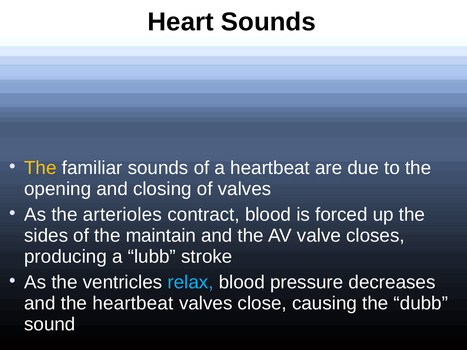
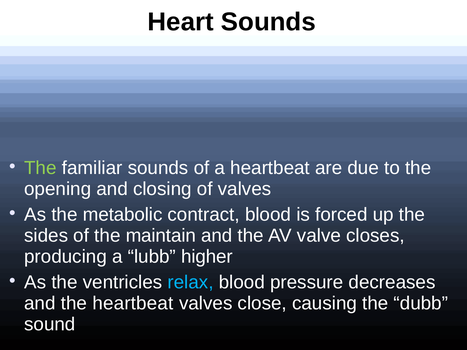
The colour: yellow -> light green (40, 168)
arterioles: arterioles -> metabolic (123, 215)
stroke: stroke -> higher (207, 257)
